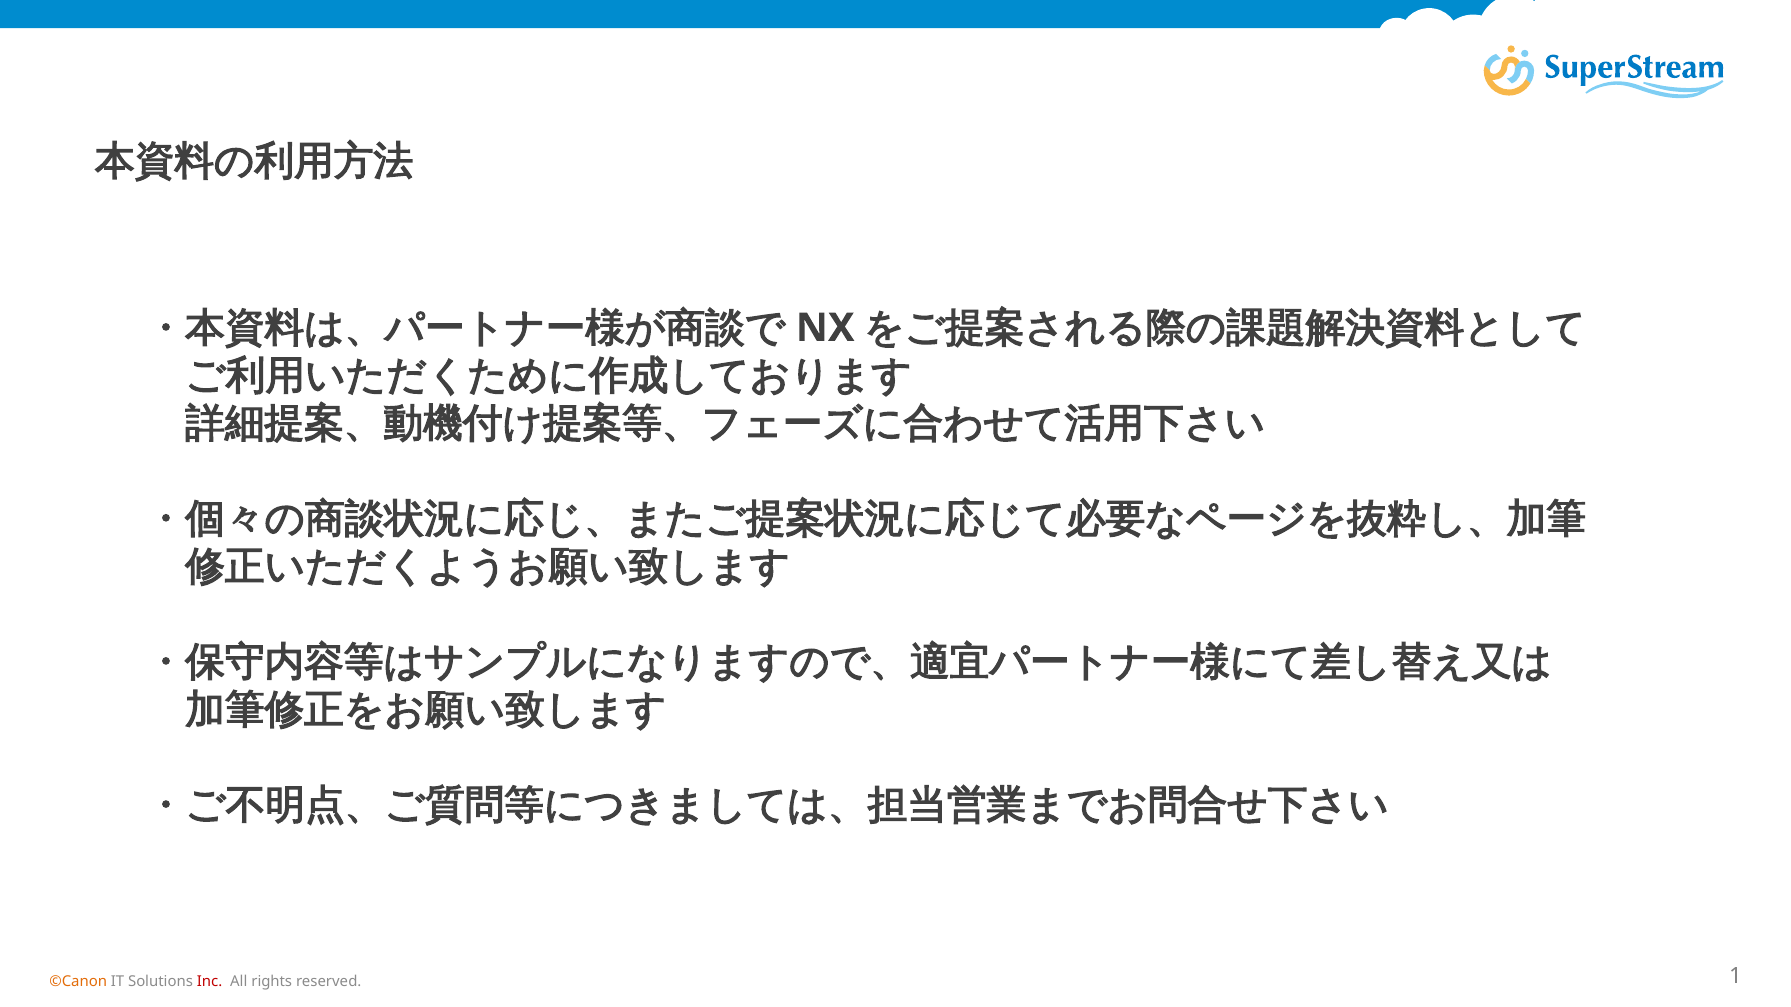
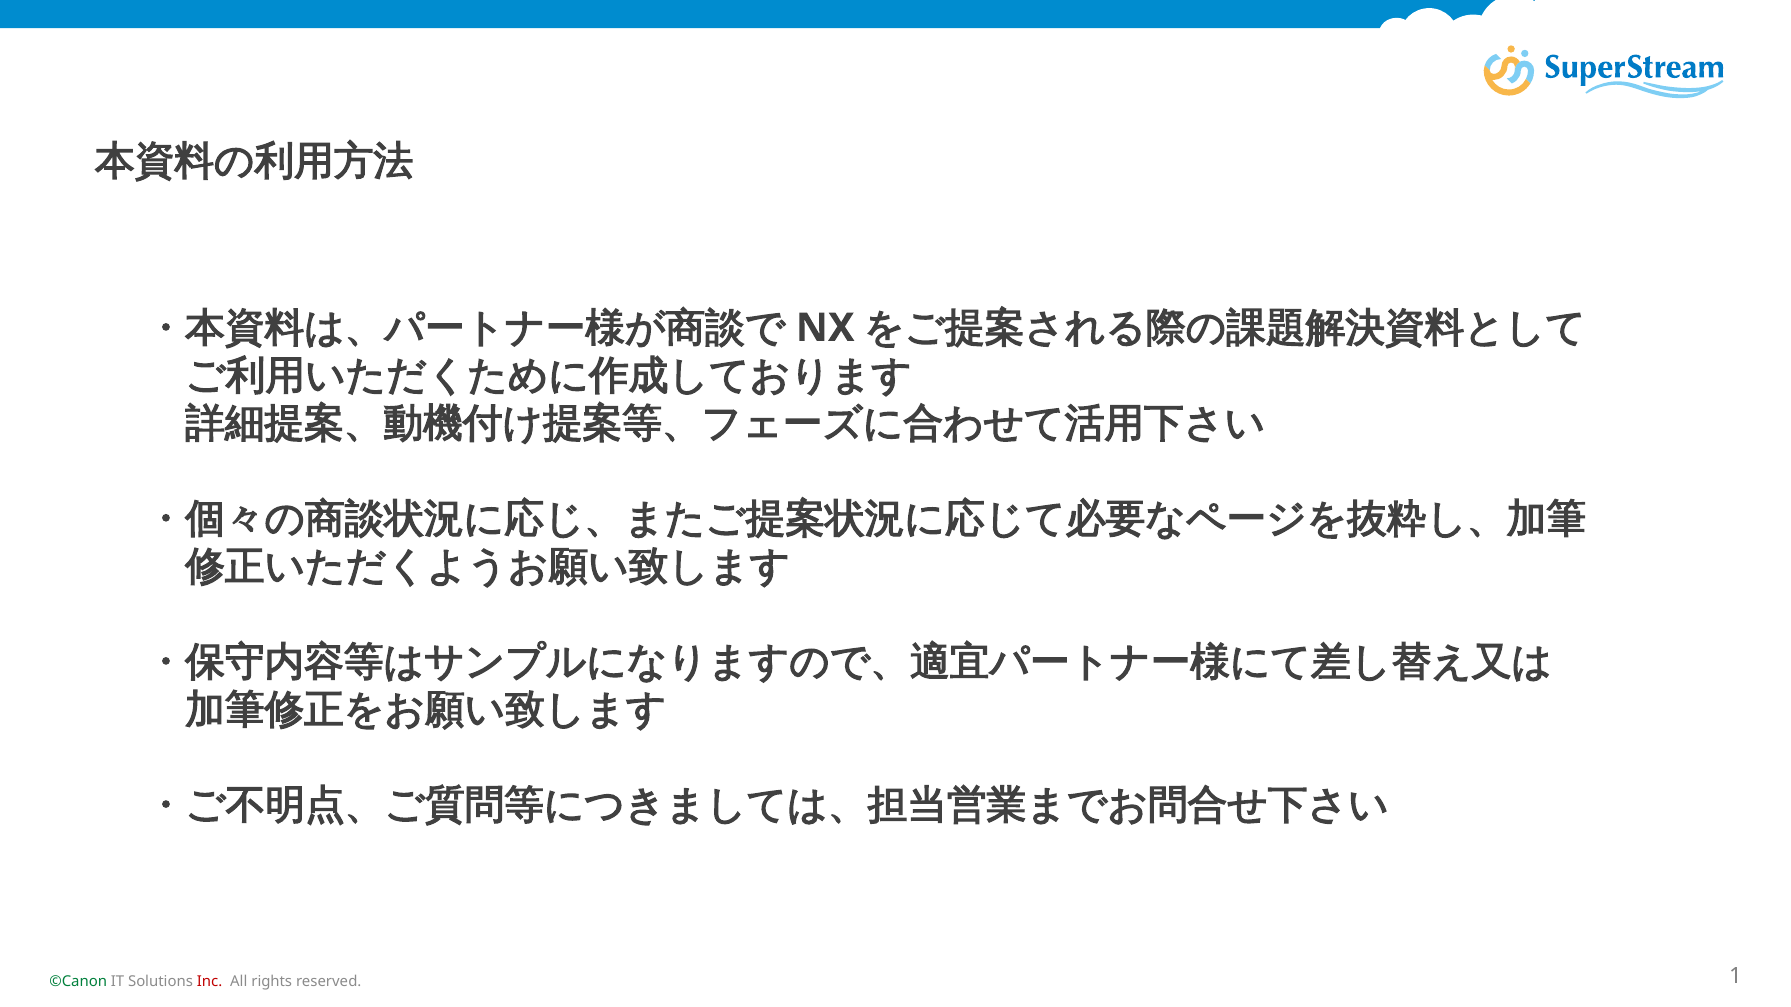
©Canon colour: orange -> green (78, 982)
